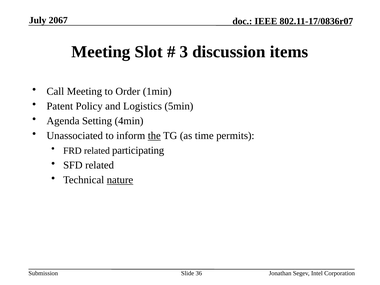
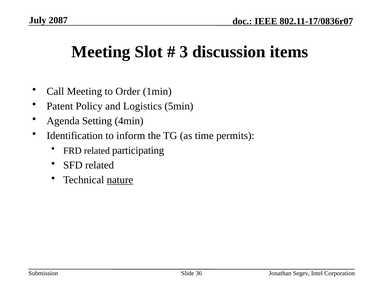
2067: 2067 -> 2087 (58, 20)
Unassociated: Unassociated -> Identification (75, 136)
the underline: present -> none (154, 136)
